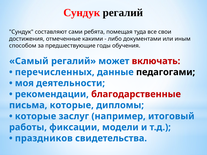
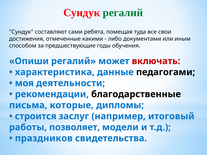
регалий colour: black -> green (123, 13)
Самый: Самый -> Опиши (29, 61)
перечисленных: перечисленных -> характеристика (55, 72)
благодарственные colour: red -> black (136, 94)
которые: которые -> строится (36, 116)
фиксации: фиксации -> позволяет (75, 127)
